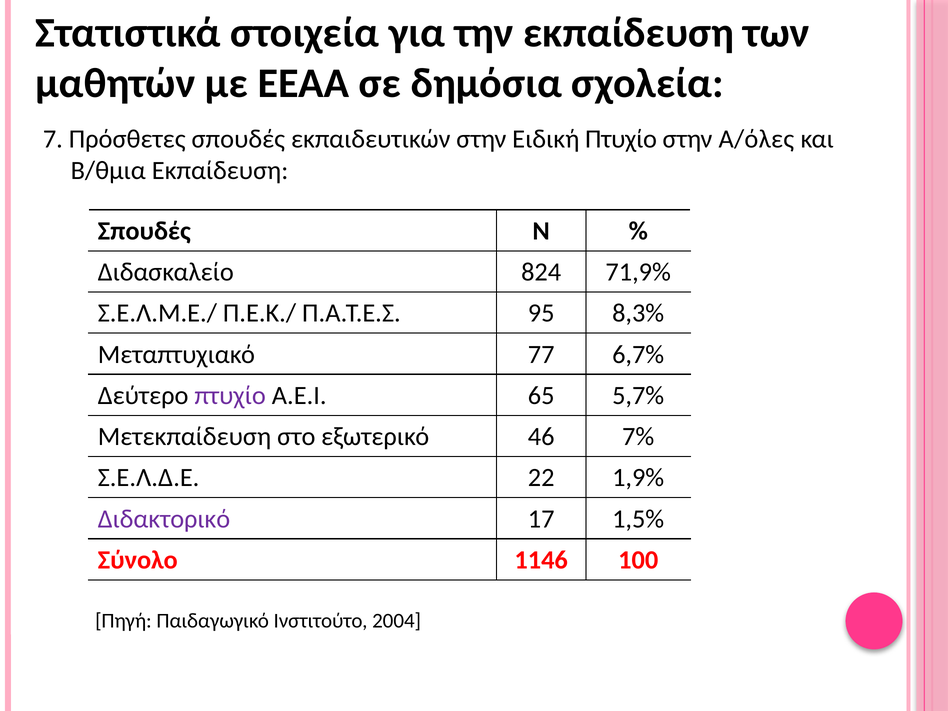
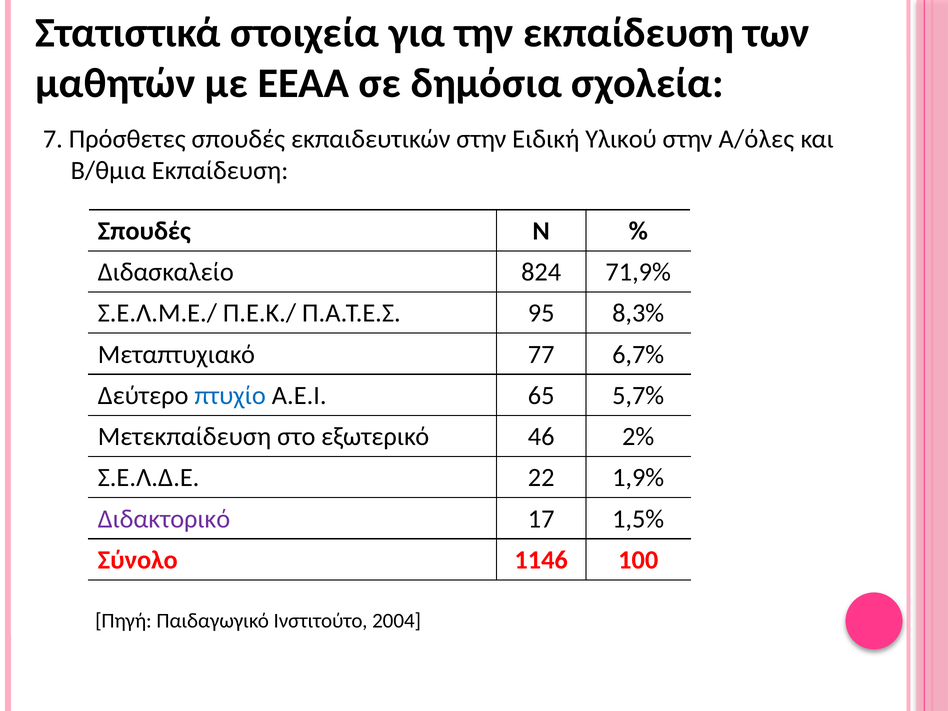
Ειδική Πτυχίο: Πτυχίο -> Υλικού (621, 139)
πτυχίο colour: purple -> blue (230, 395)
7%: 7% -> 2% (638, 437)
